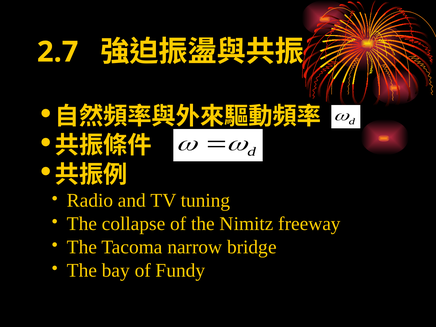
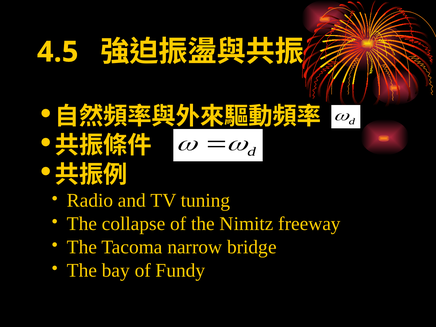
2.7: 2.7 -> 4.5 (58, 52)
